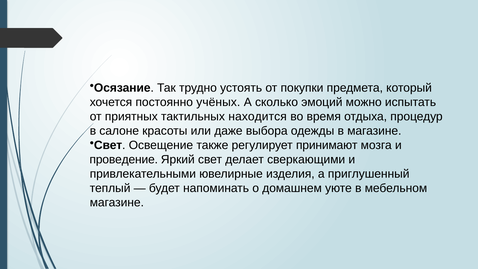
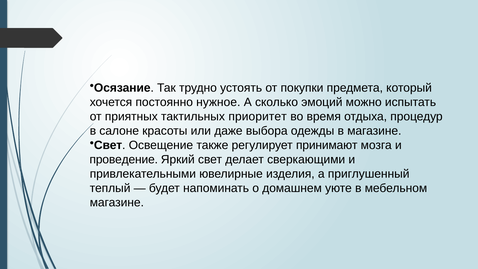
учёных: учёных -> нужное (218, 102)
находится: находится -> приоритет (258, 116)
